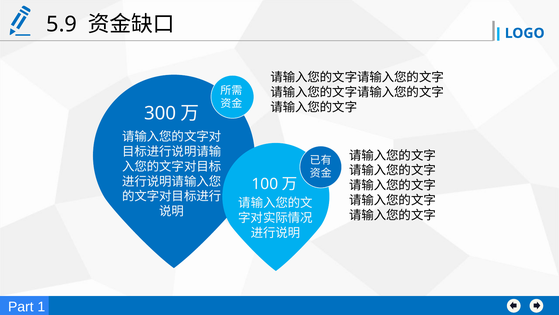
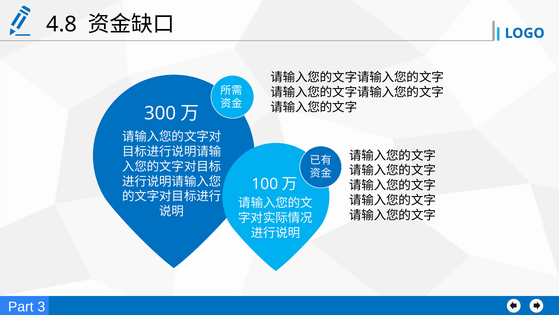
5.9: 5.9 -> 4.8 (62, 24)
1: 1 -> 3 (41, 306)
